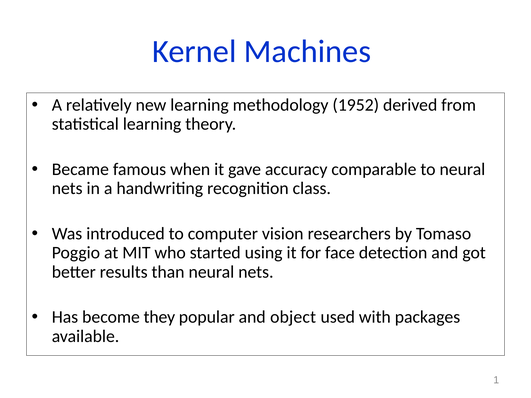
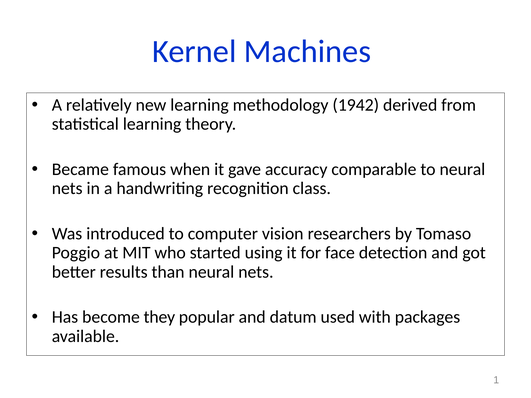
1952: 1952 -> 1942 (356, 105)
object: object -> datum (293, 317)
